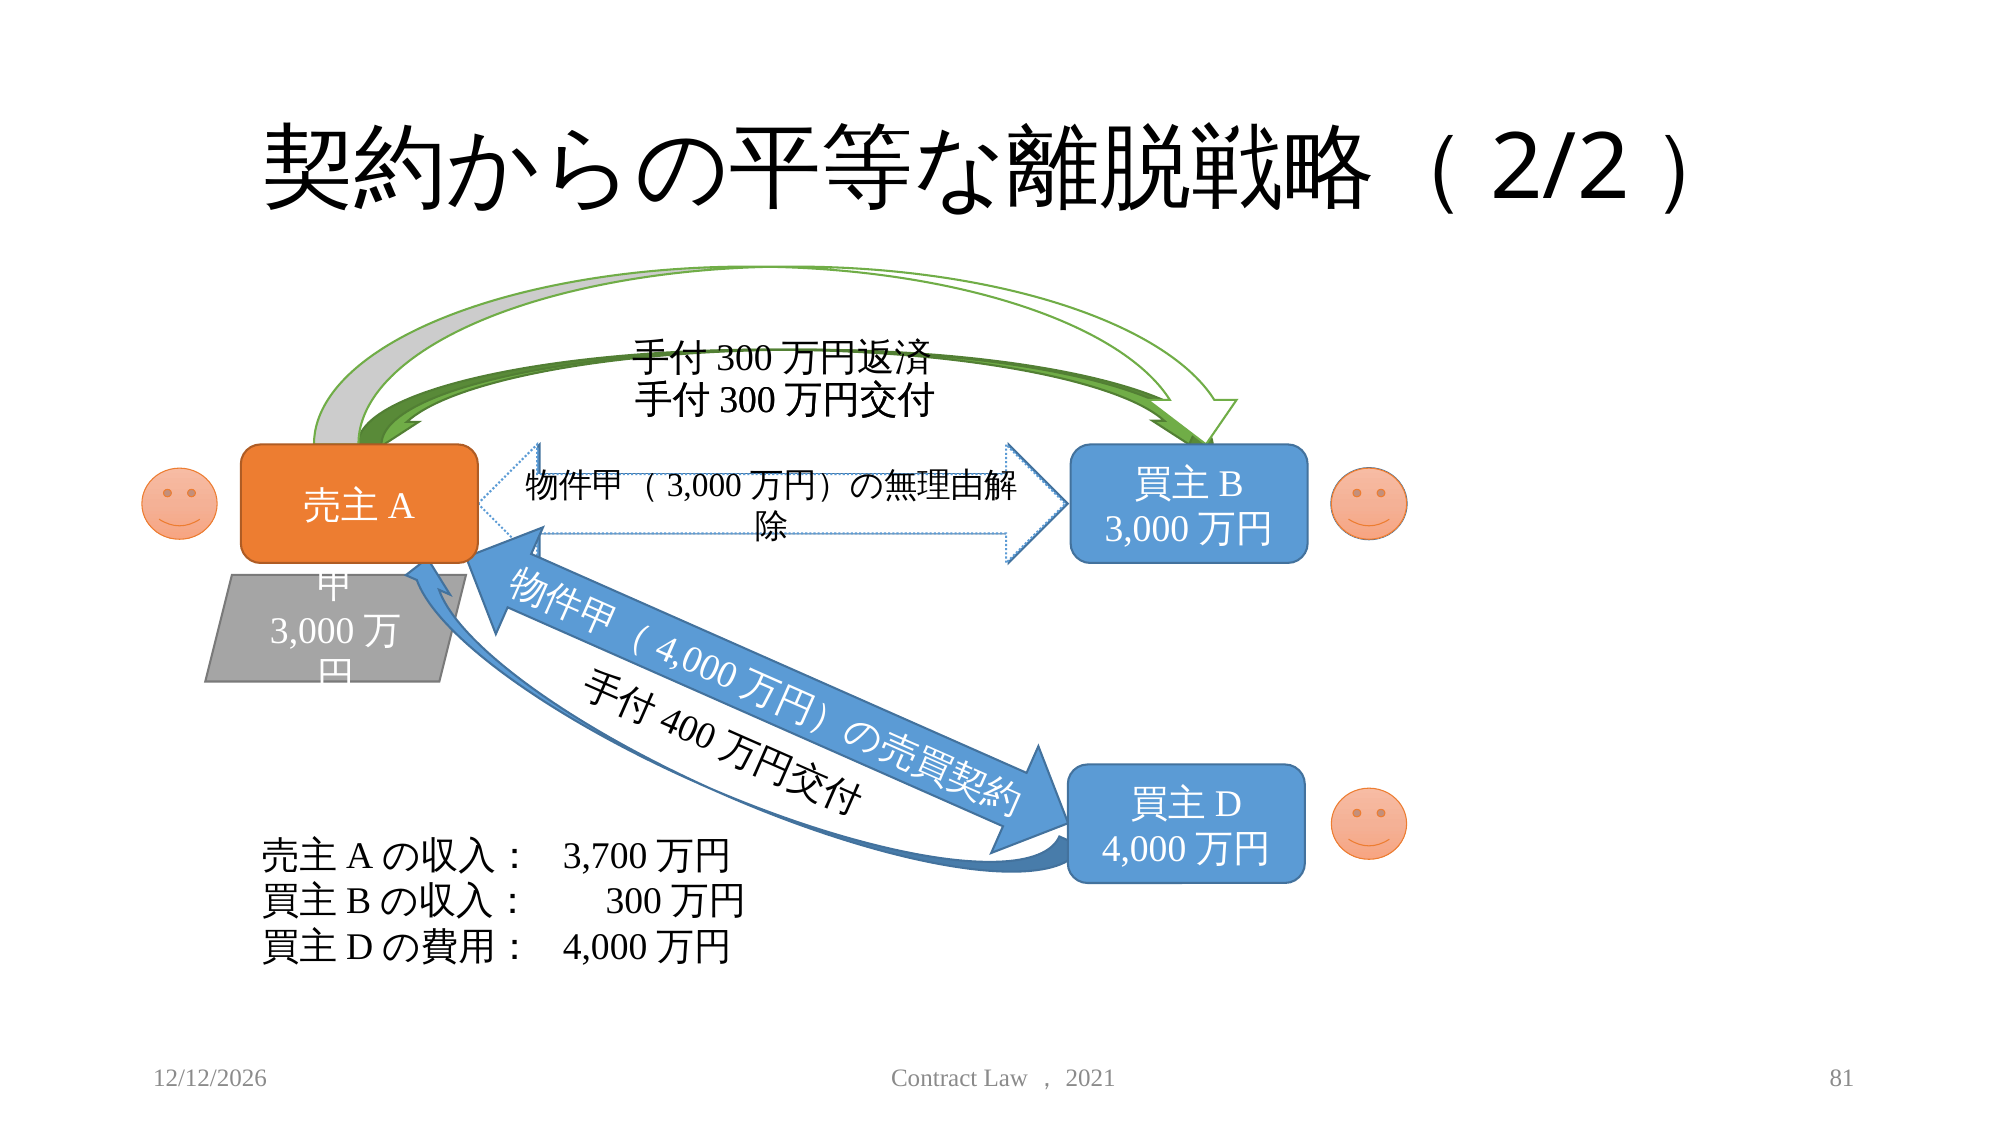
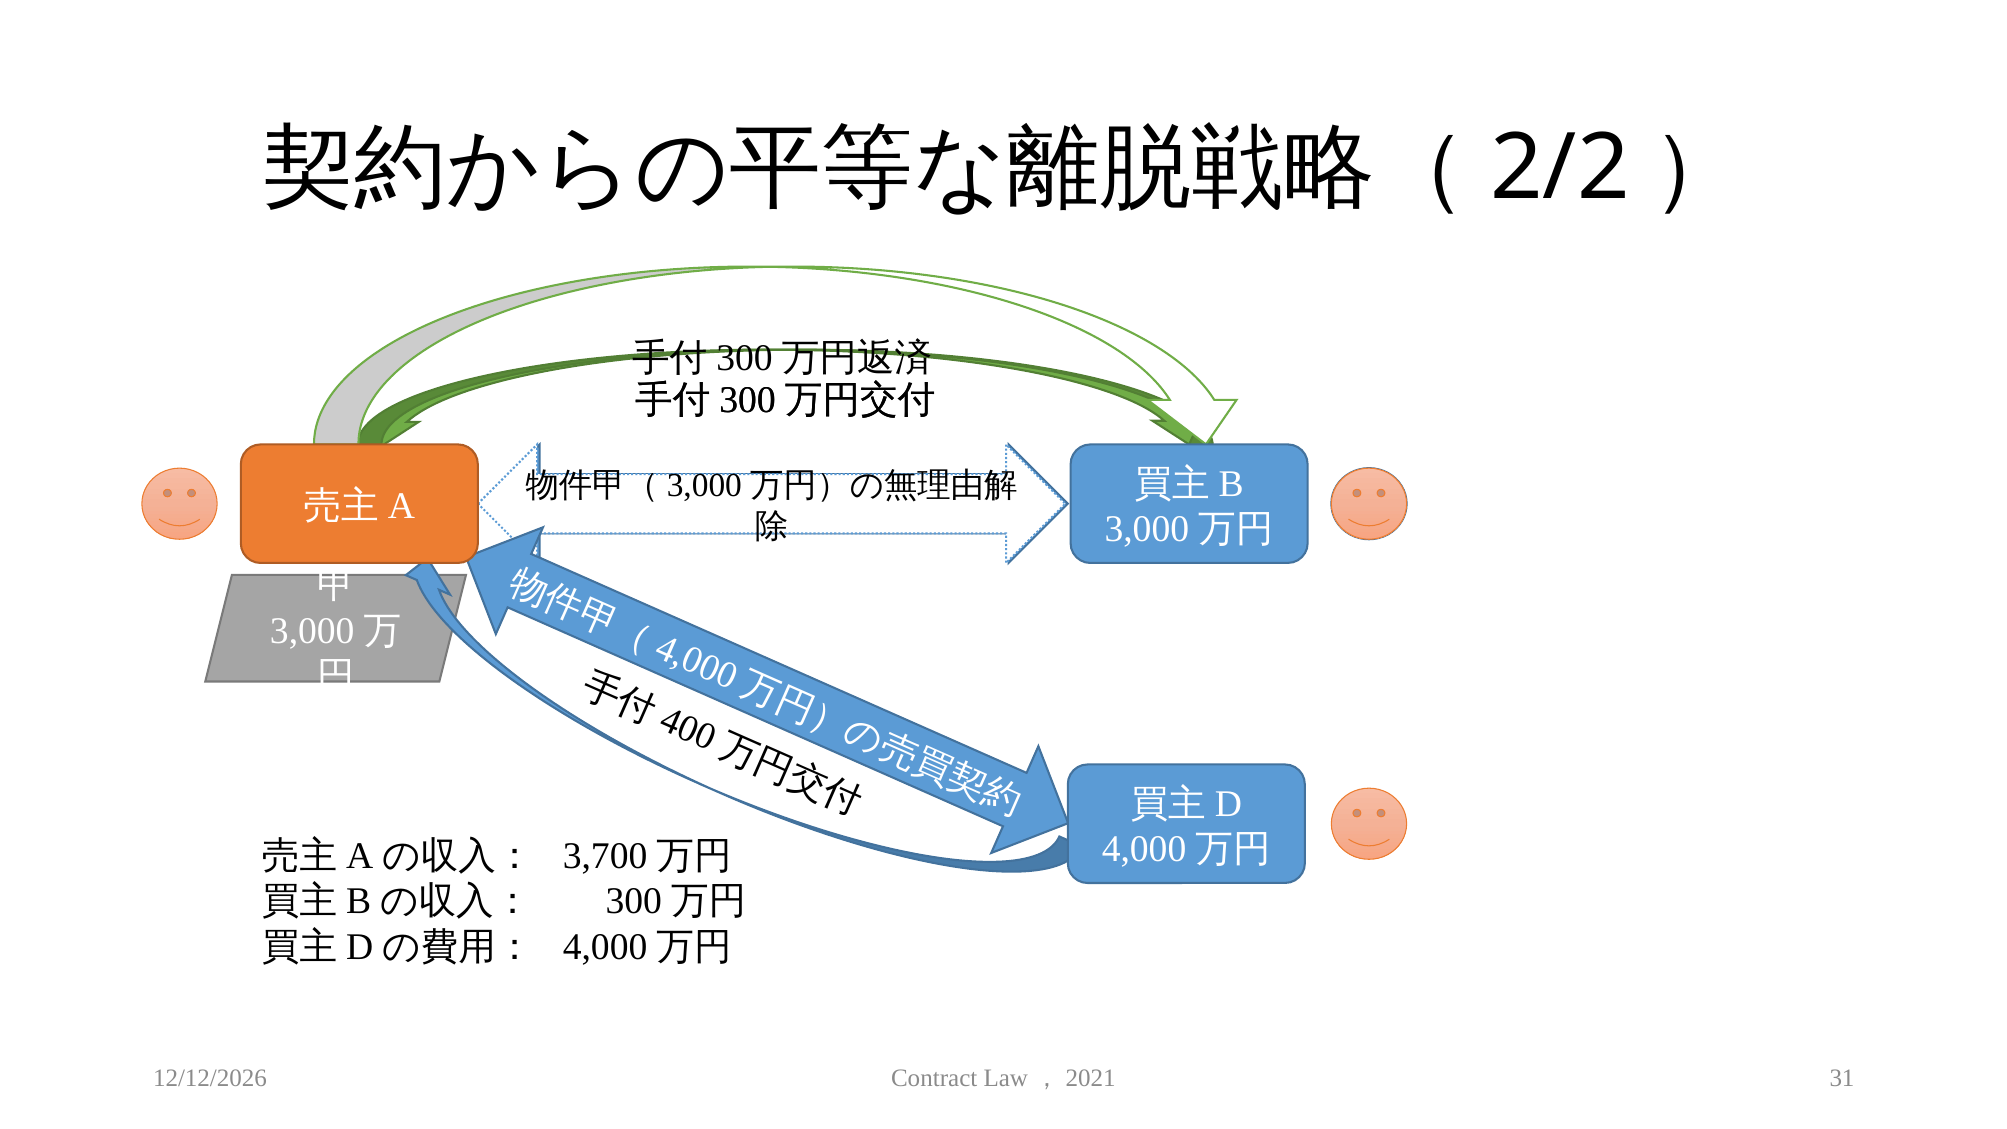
81: 81 -> 31 (1842, 1078)
